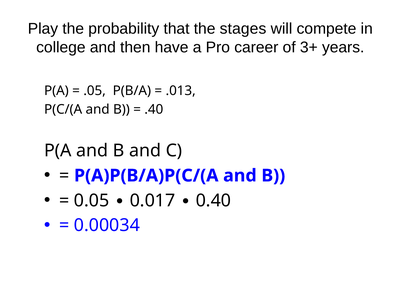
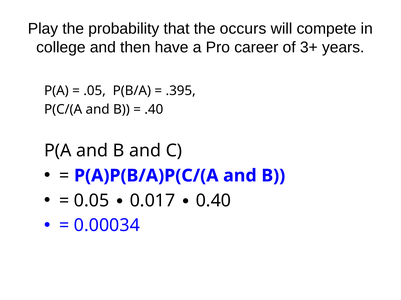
stages: stages -> occurs (243, 29)
.013: .013 -> .395 (181, 91)
